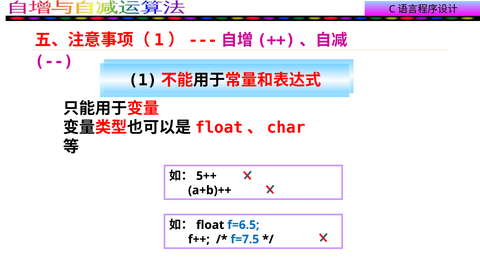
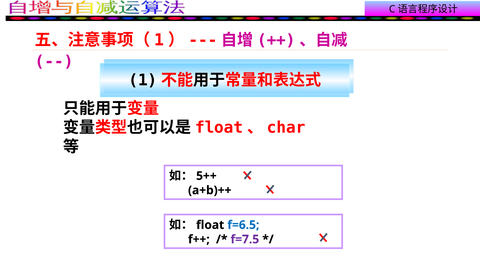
f=7.5 colour: blue -> purple (245, 239)
